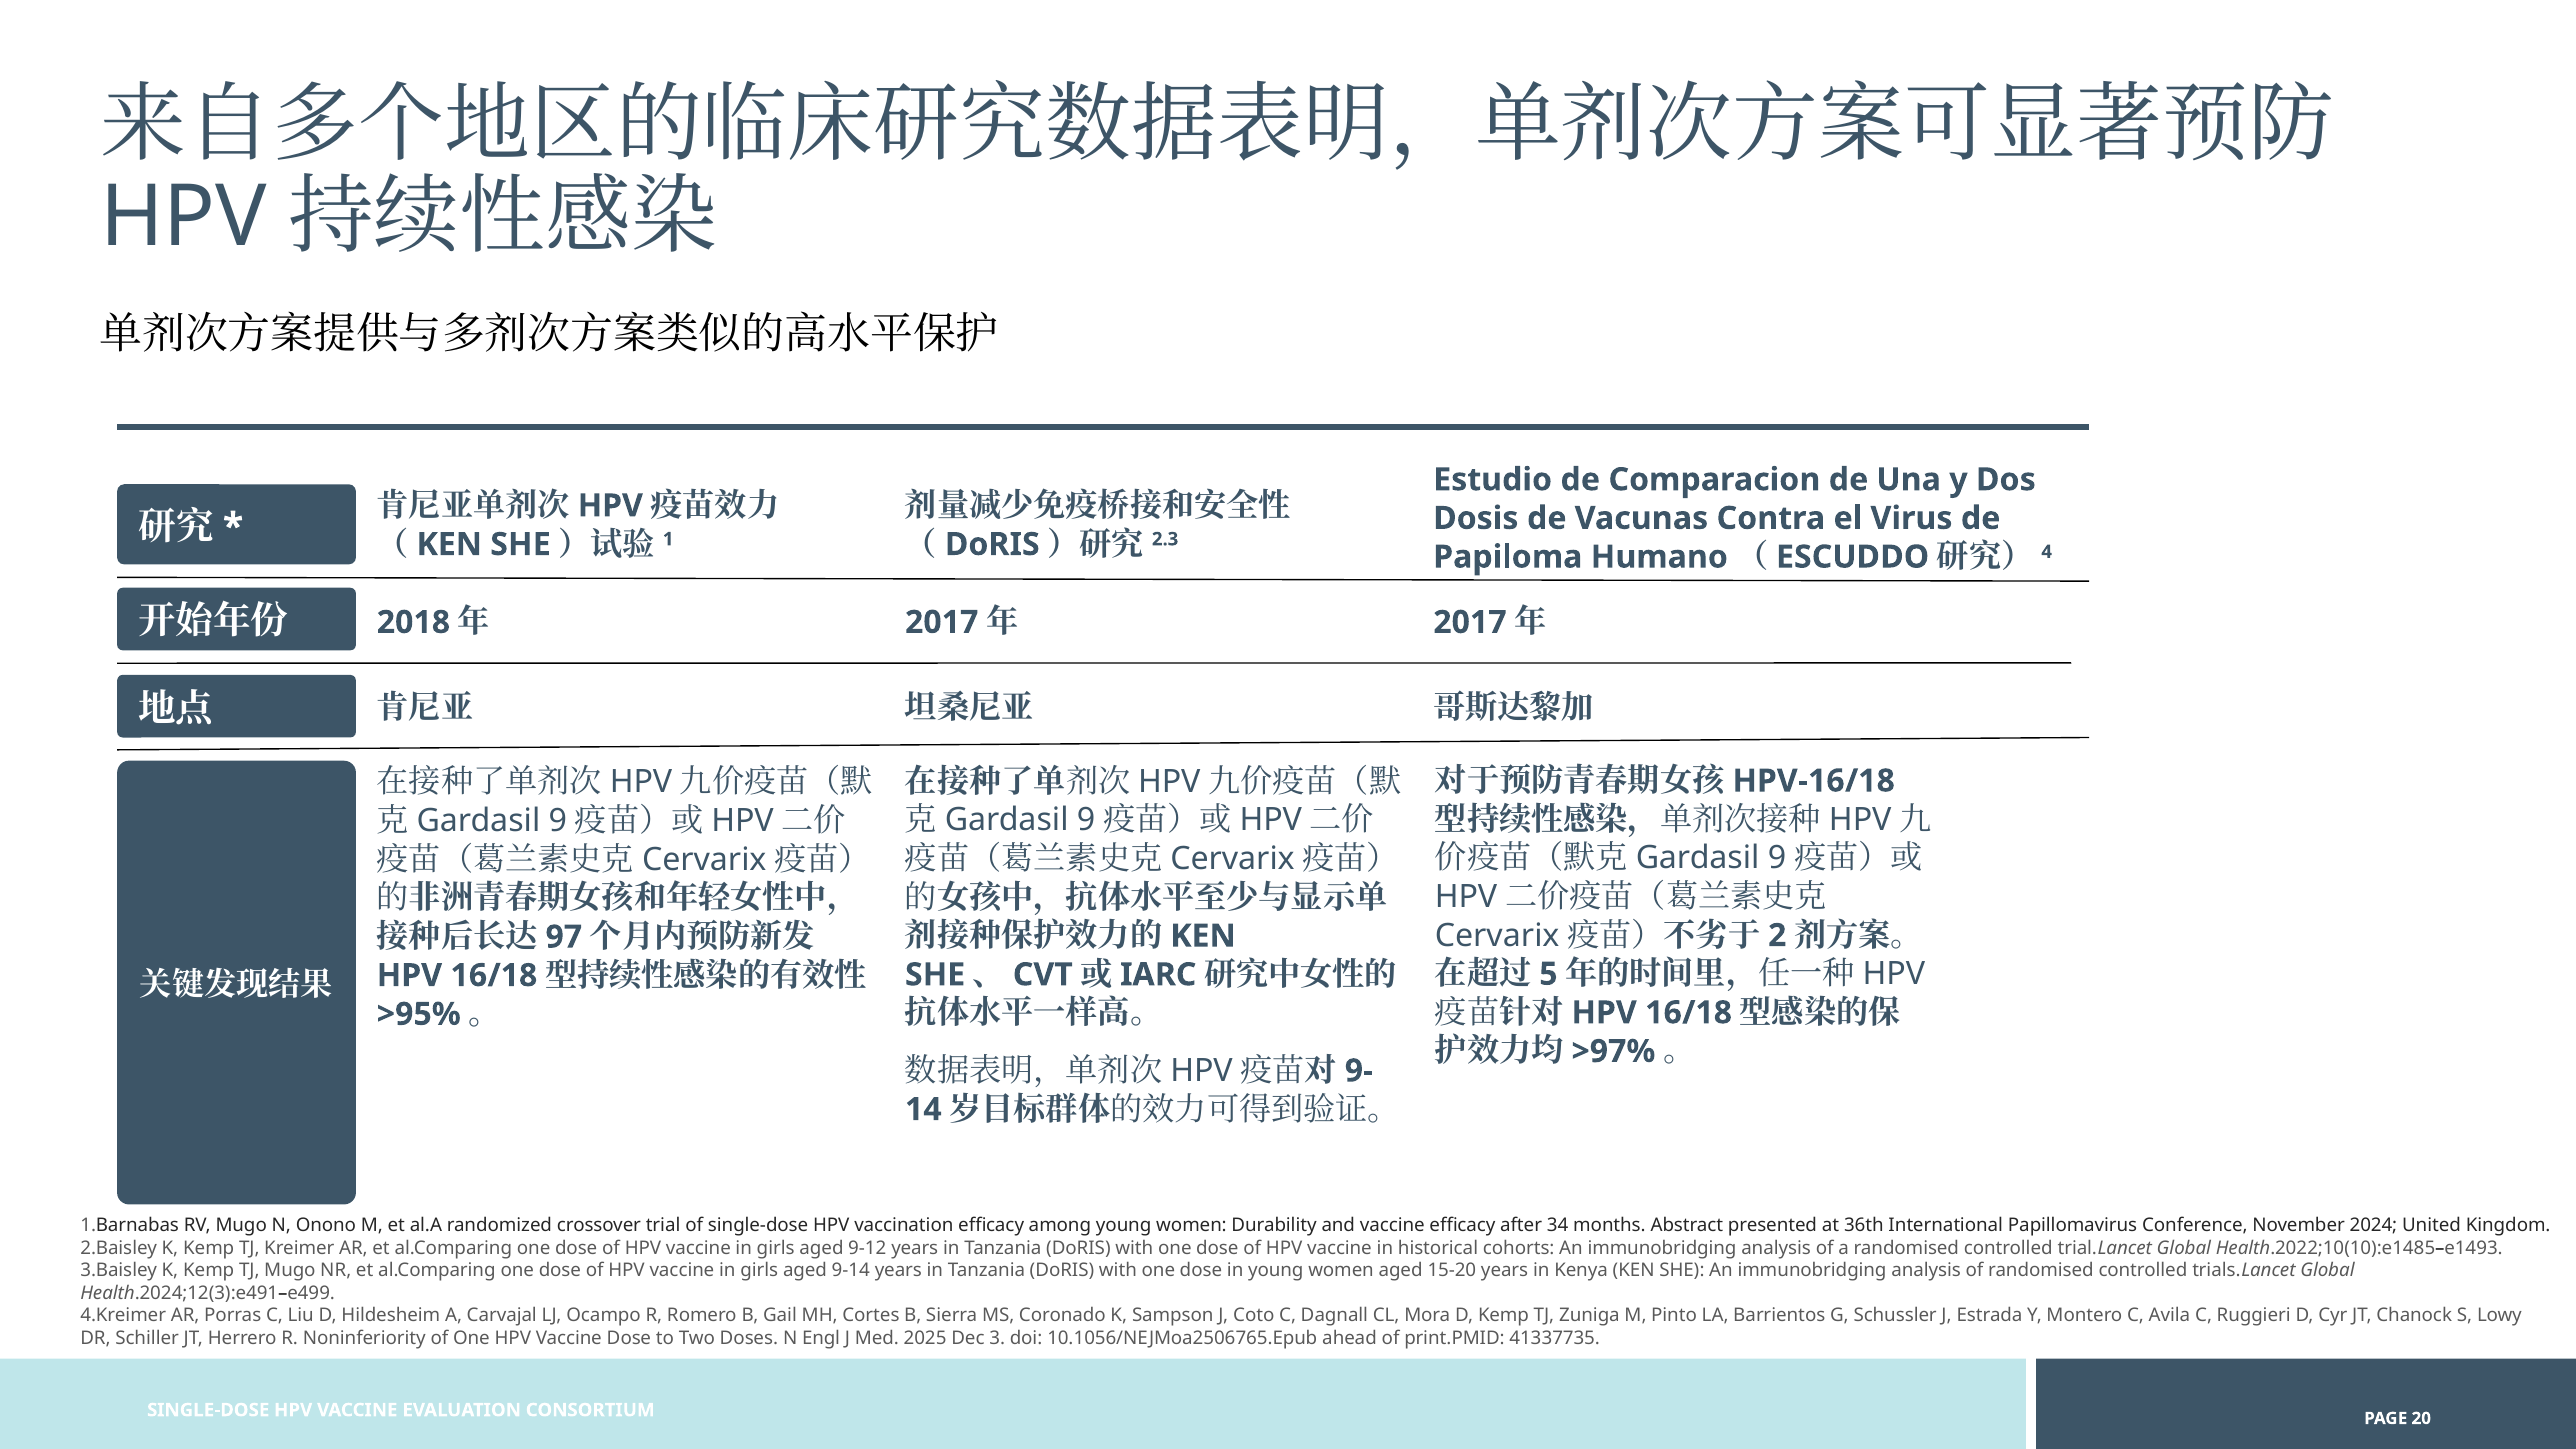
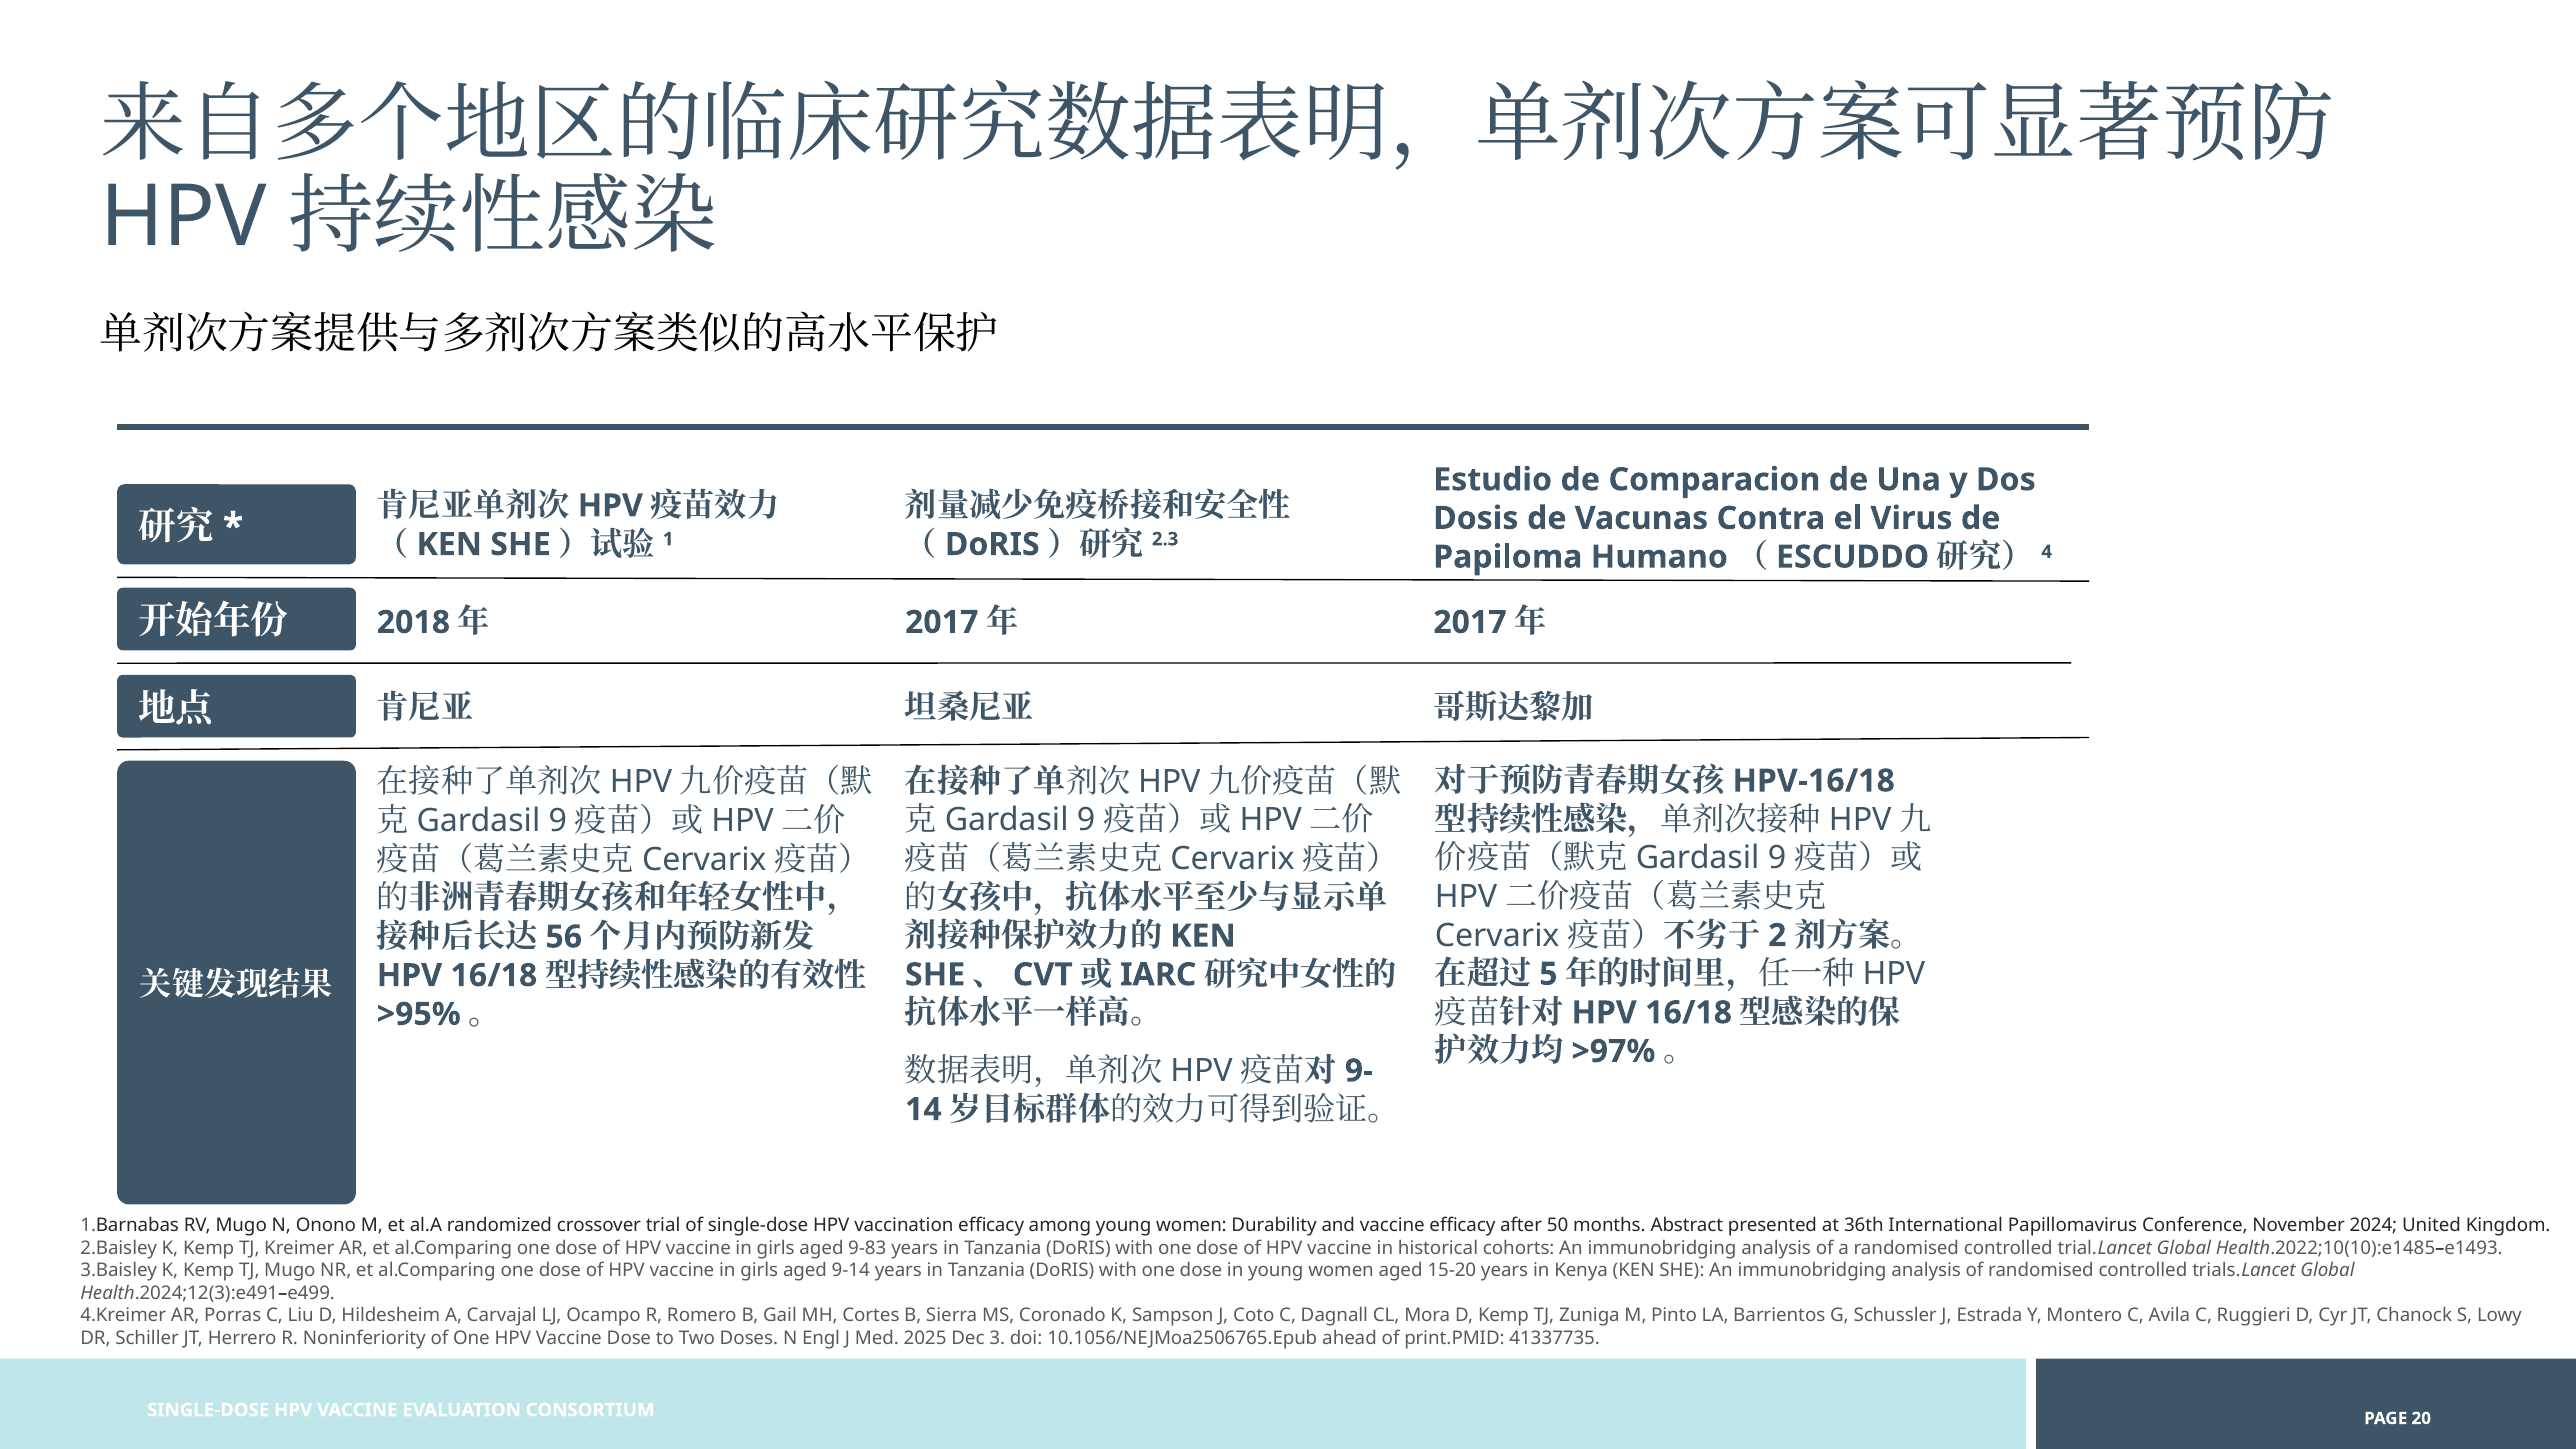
97: 97 -> 56 (564, 937)
34: 34 -> 50 (1558, 1226)
9-12: 9-12 -> 9-83 (867, 1248)
